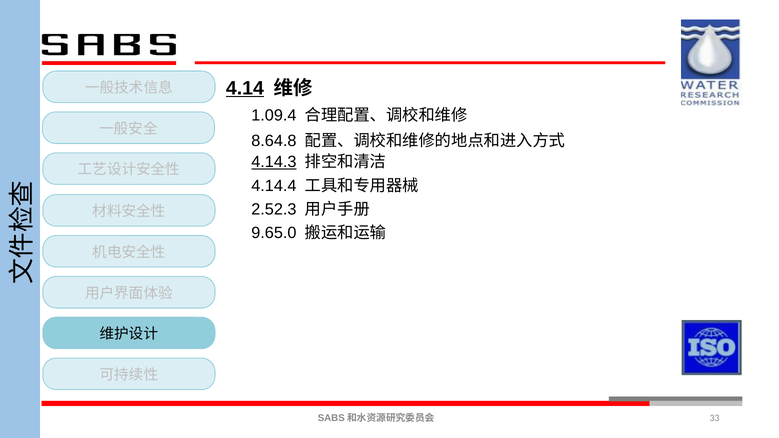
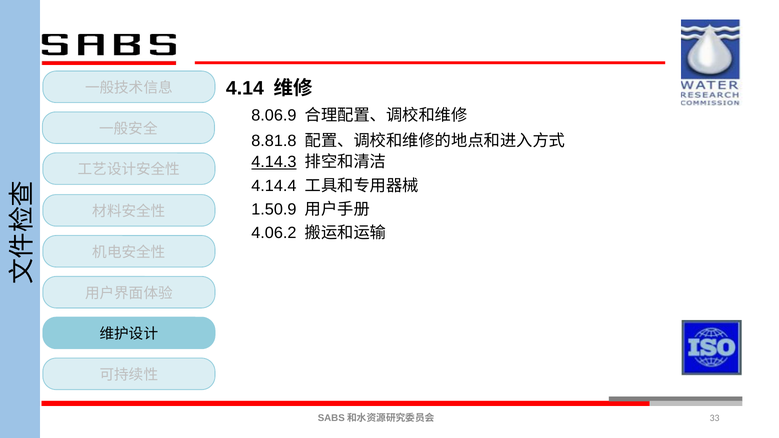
4.14 underline: present -> none (245, 88)
1.09.4: 1.09.4 -> 8.06.9 (274, 115)
8.64.8: 8.64.8 -> 8.81.8 (274, 141)
2.52.3: 2.52.3 -> 1.50.9 (274, 210)
9.65.0: 9.65.0 -> 4.06.2 (274, 233)
